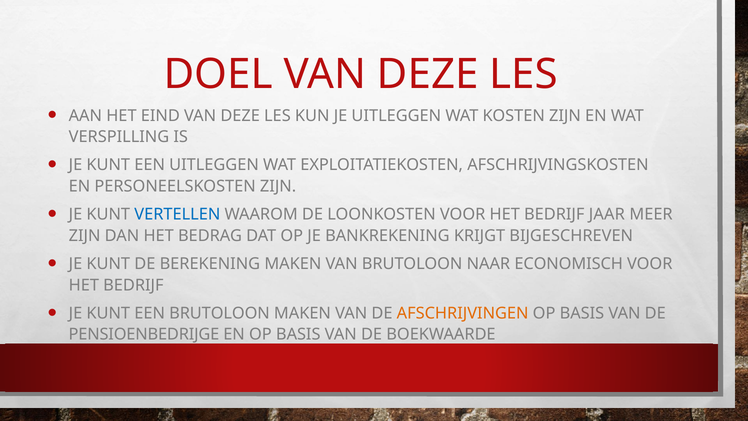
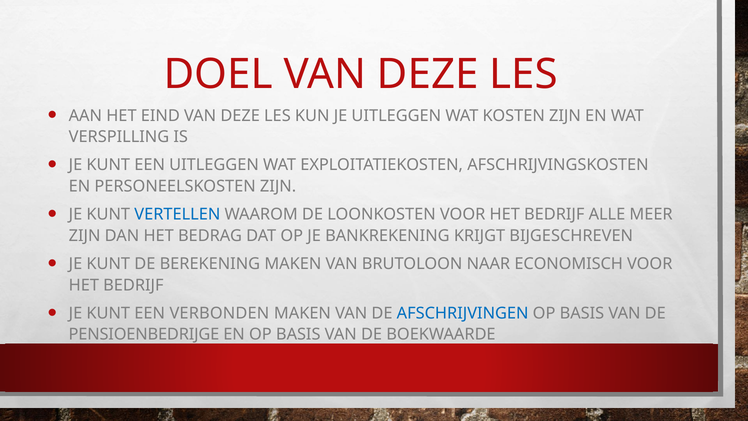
JAAR: JAAR -> ALLE (607, 214)
EEN BRUTOLOON: BRUTOLOON -> VERBONDEN (219, 313)
AFSCHRIJVINGEN colour: orange -> blue (463, 313)
